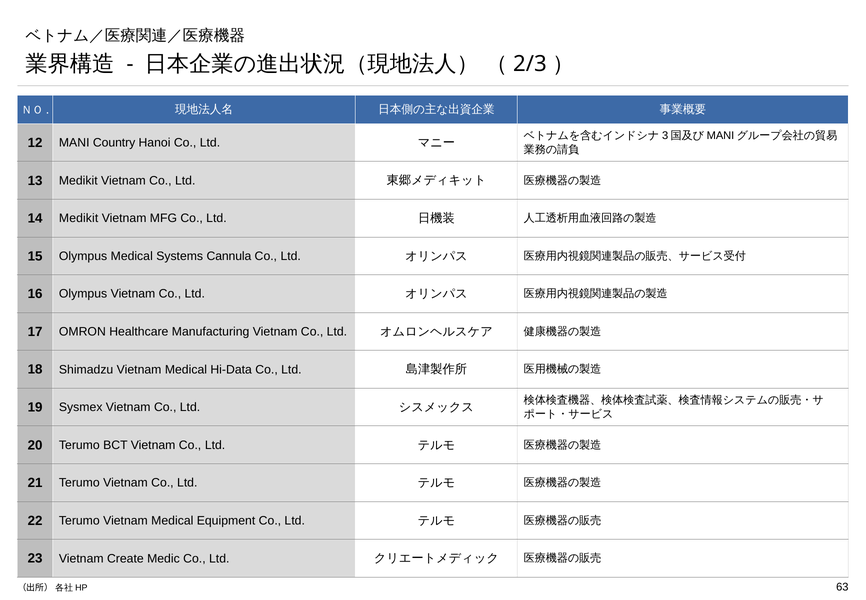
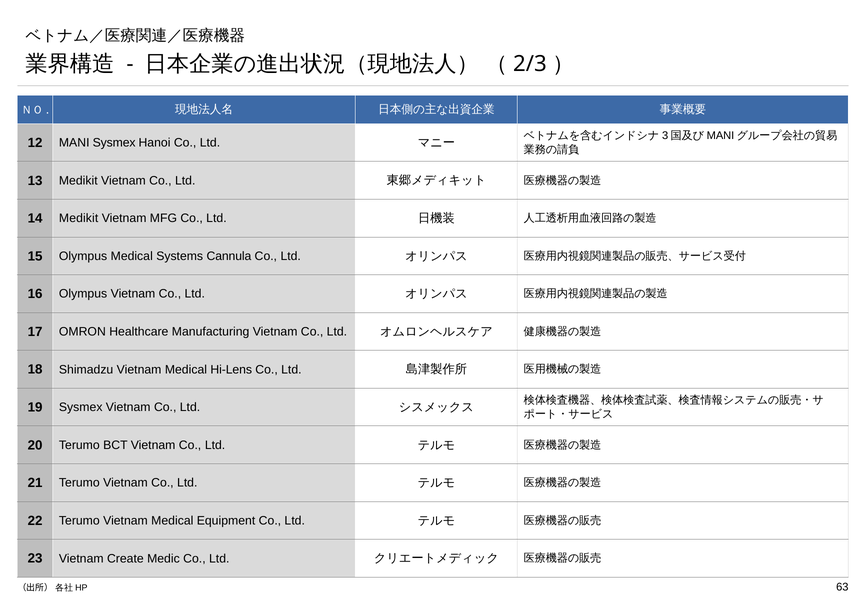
MANI Country: Country -> Sysmex (114, 143)
Hi-Data: Hi-Data -> Hi-Lens (231, 369)
